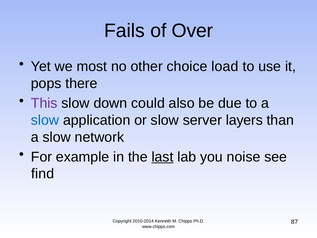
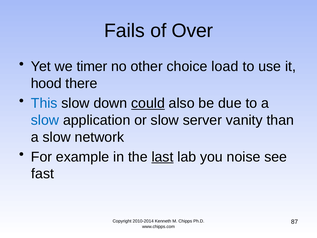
most: most -> timer (92, 67)
pops: pops -> hood (46, 83)
This colour: purple -> blue (44, 103)
could underline: none -> present (148, 103)
layers: layers -> vanity (244, 120)
find: find -> fast (43, 174)
